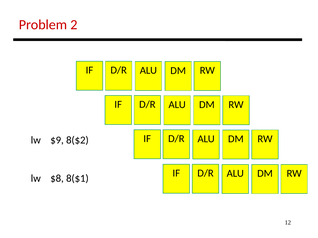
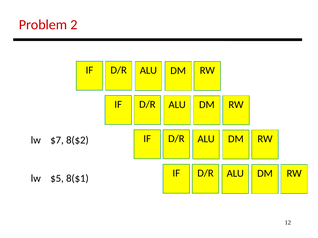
$9: $9 -> $7 (57, 141)
$8: $8 -> $5 (57, 179)
